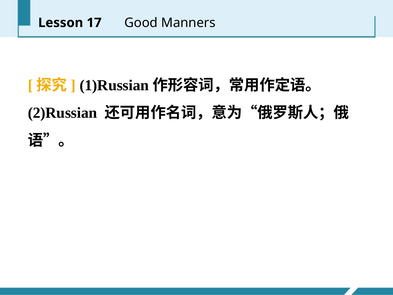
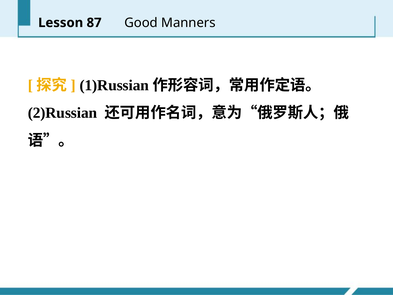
17: 17 -> 87 (94, 23)
